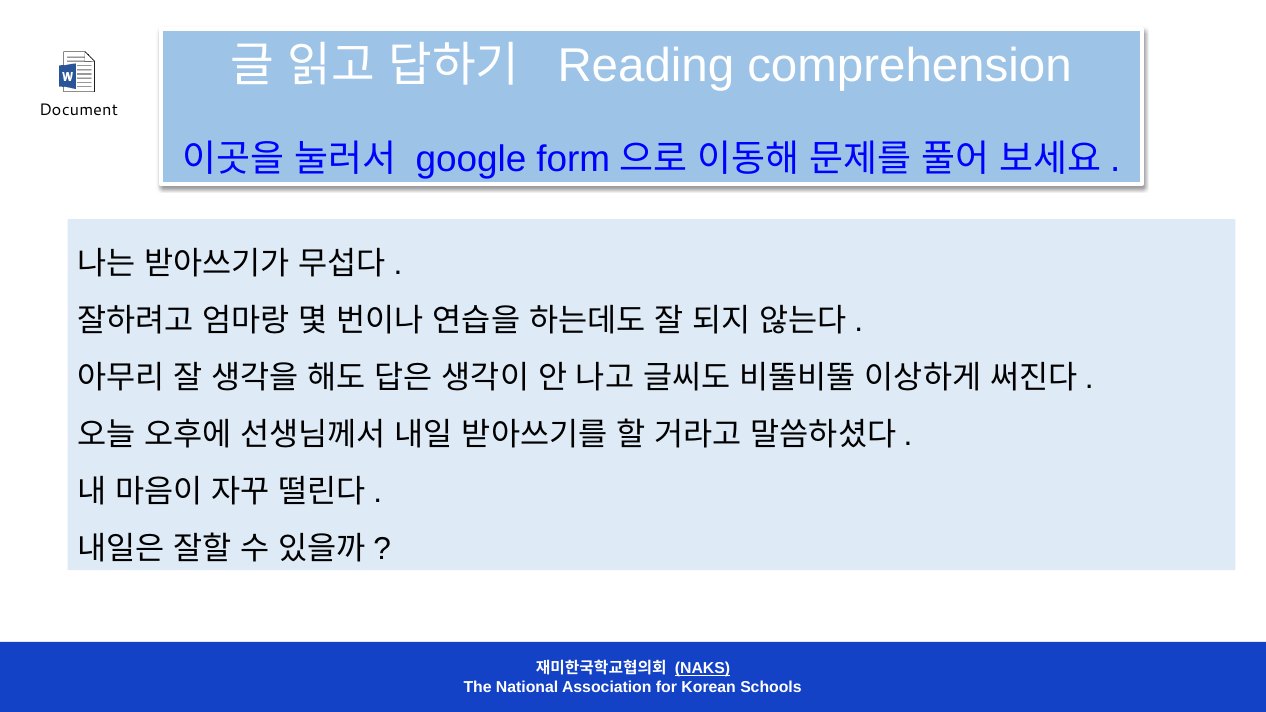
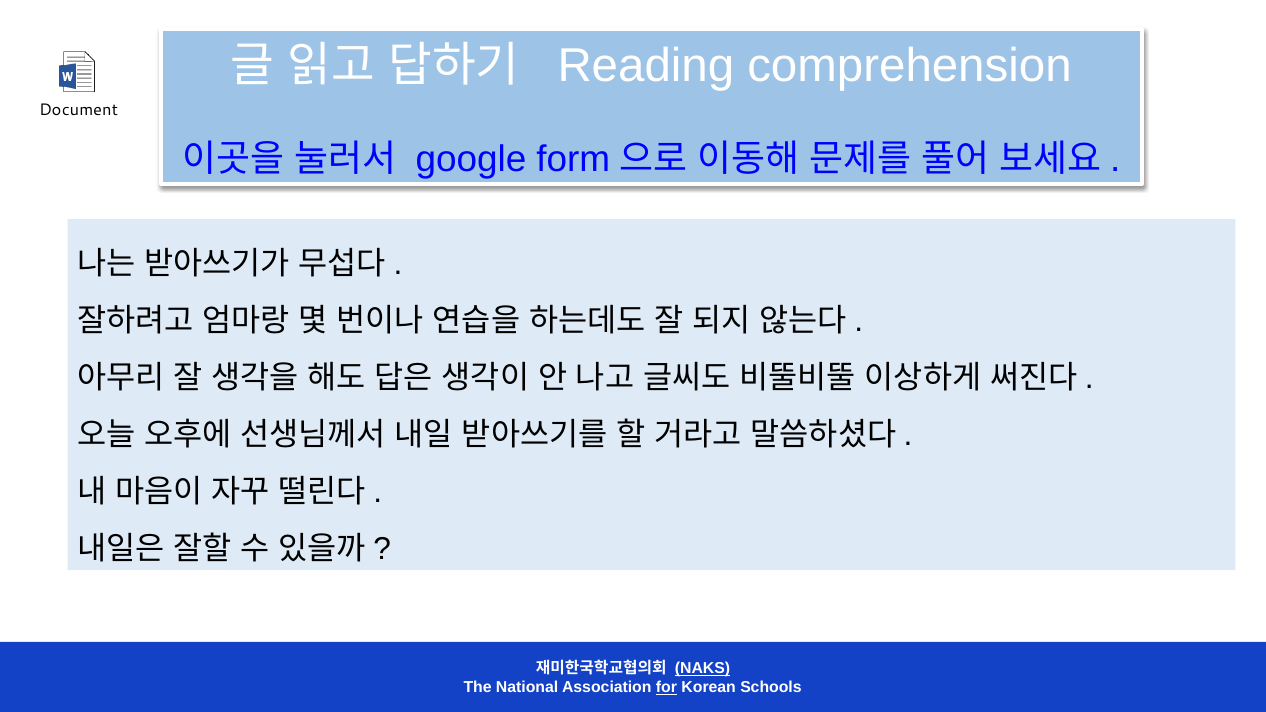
for underline: none -> present (666, 688)
